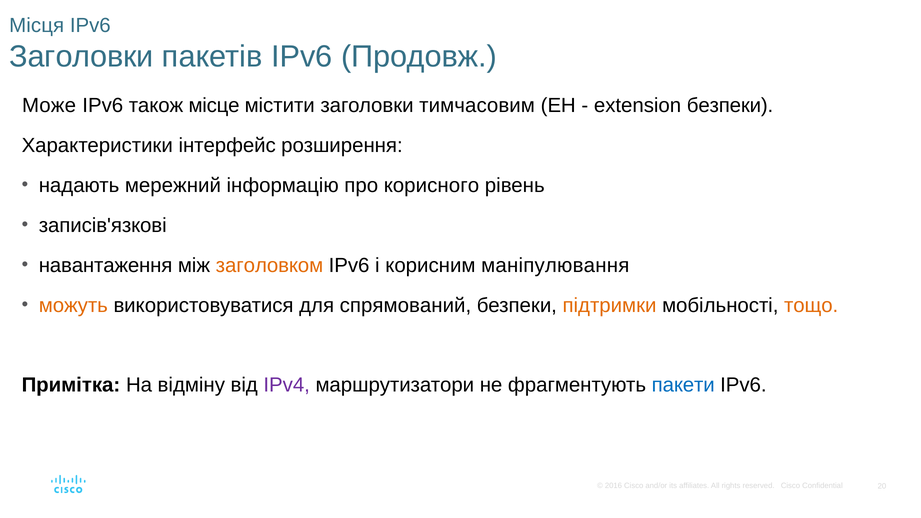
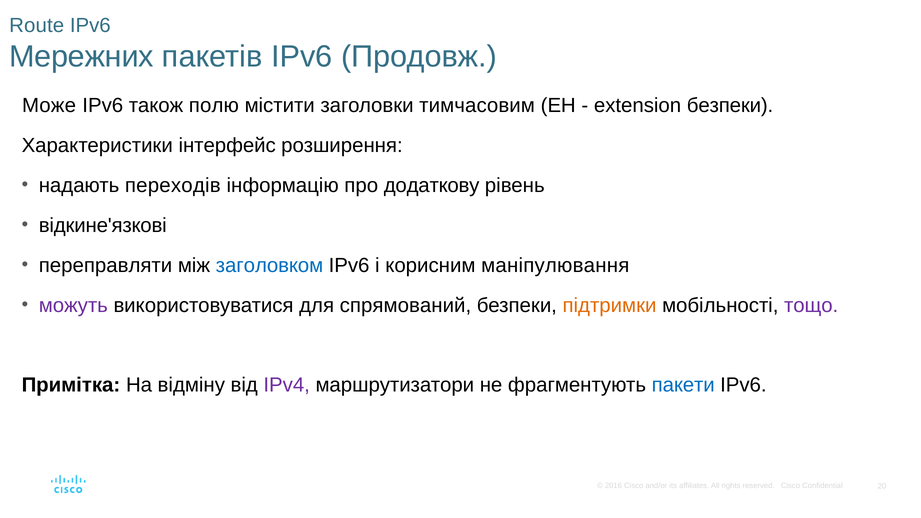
Місця: Місця -> Route (37, 25)
Заголовки: Заголовки -> Мережних (81, 57)
місце: місце -> полю (214, 106)
мережний: мережний -> переходів (173, 186)
корисного: корисного -> додаткову (432, 186)
записів'язкові: записів'язкові -> відкине'язкові (103, 225)
навантаження: навантаження -> переправляти (106, 265)
заголовком colour: orange -> blue (269, 265)
можуть colour: orange -> purple (73, 305)
тощо colour: orange -> purple (811, 305)
